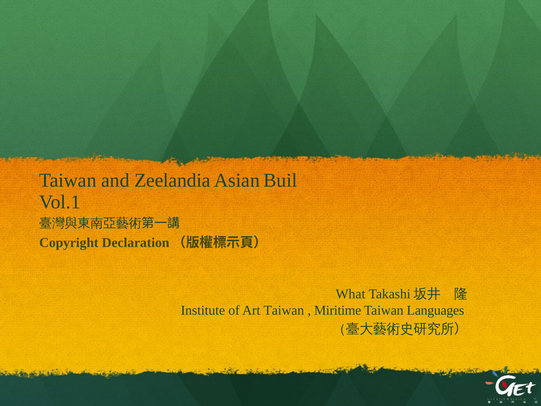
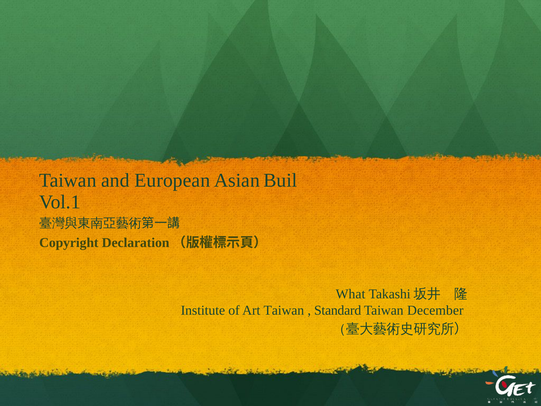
Zeelandia: Zeelandia -> European (172, 180)
Miritime: Miritime -> Standard (338, 310)
Languages: Languages -> December (435, 310)
